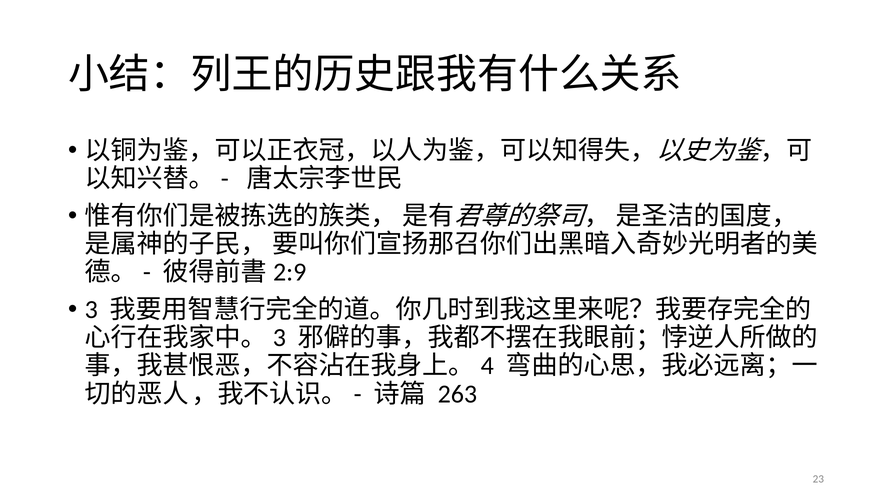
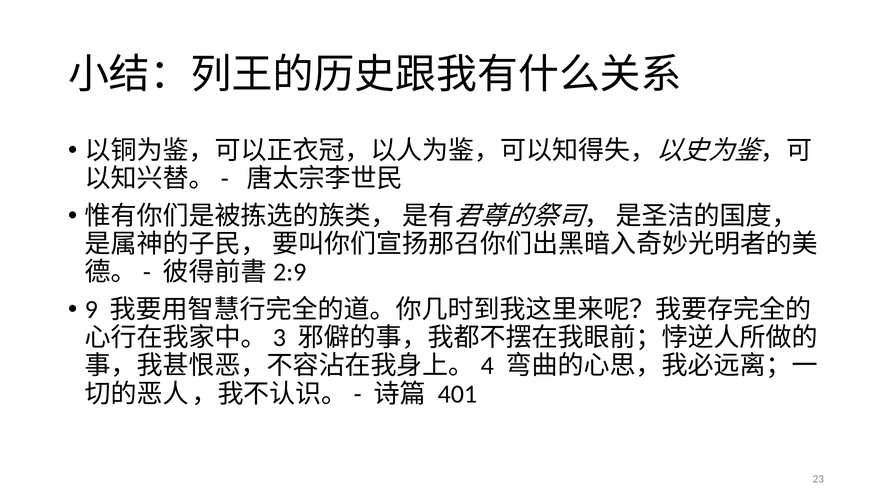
3: 3 -> 9 (91, 310)
263: 263 -> 401 (457, 394)
